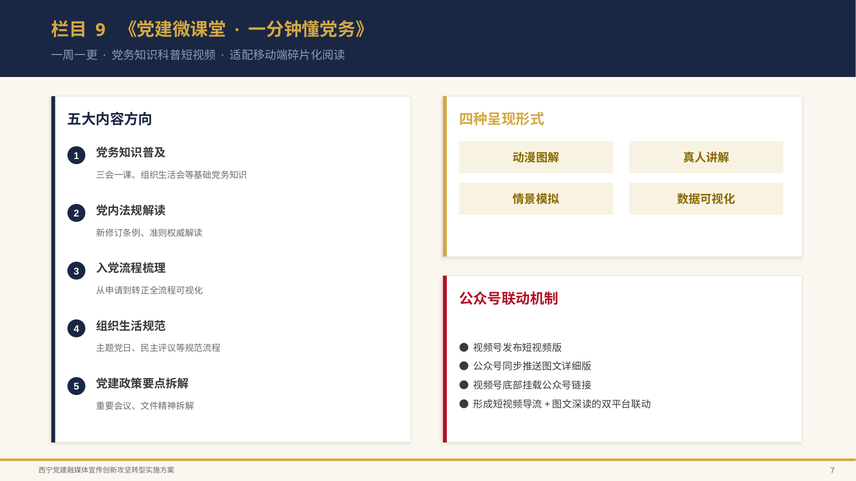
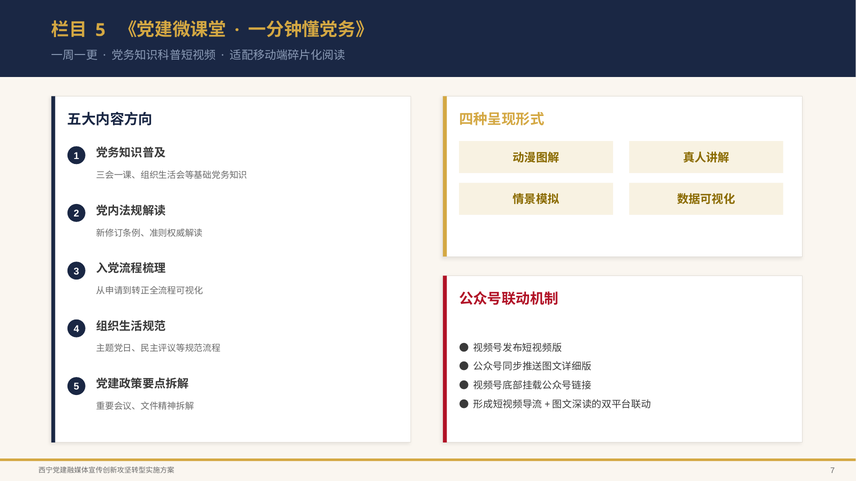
9: 9 -> 5 (100, 30)
